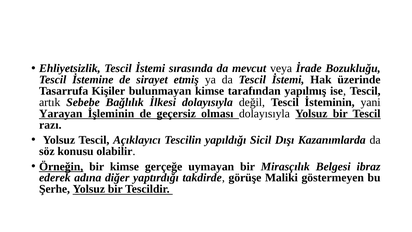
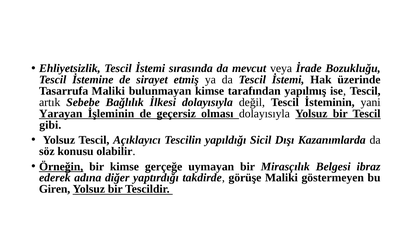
Tasarrufa Kişiler: Kişiler -> Maliki (108, 91)
razı: razı -> gibi (50, 125)
Şerhe: Şerhe -> Giren (55, 189)
